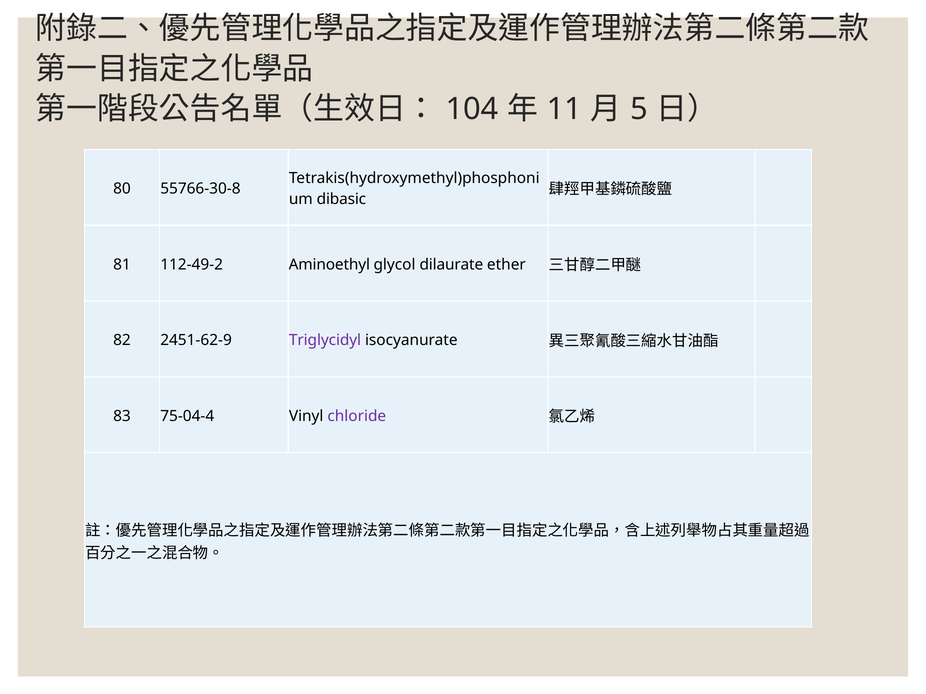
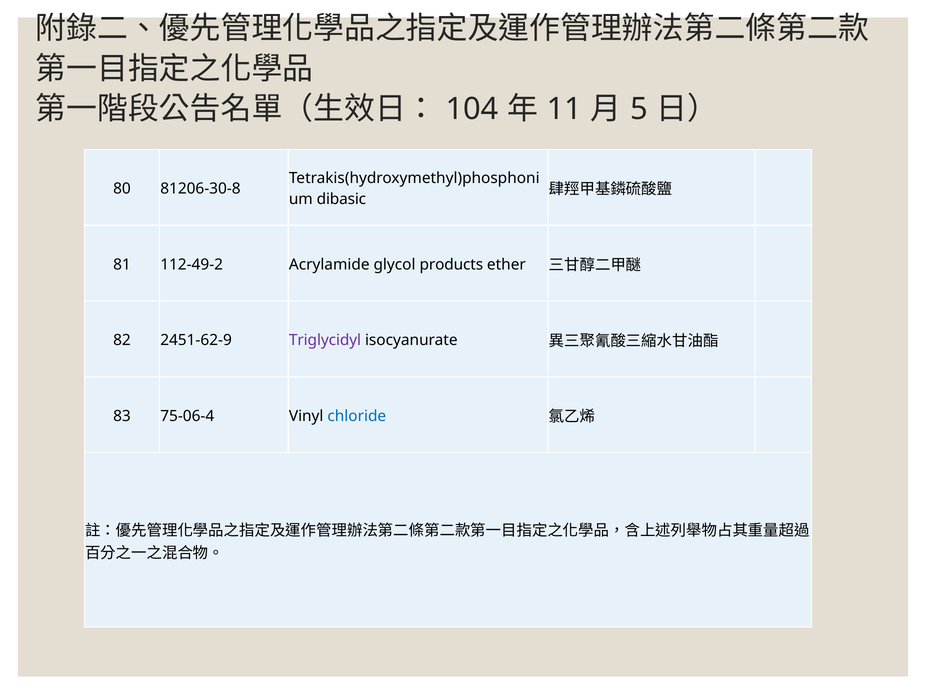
55766-30-8: 55766-30-8 -> 81206-30-8 (200, 189)
Aminoethyl: Aminoethyl -> Acrylamide (329, 265)
dilaurate: dilaurate -> products (451, 265)
75-04-4: 75-04-4 -> 75-06-4 (187, 416)
chloride colour: purple -> blue (357, 416)
